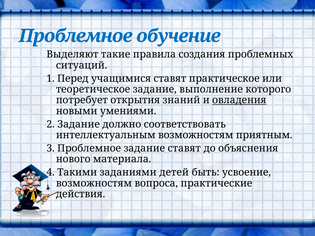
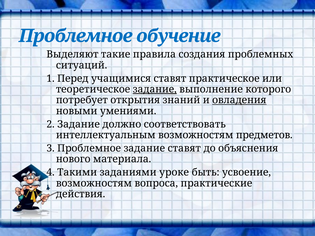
задание underline: none -> present (155, 89)
приятным: приятным -> предметов (264, 135)
детей: детей -> уроке (174, 173)
